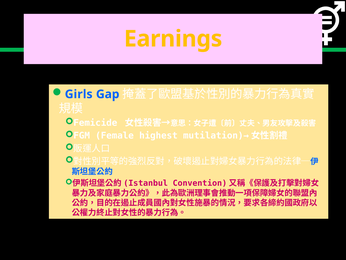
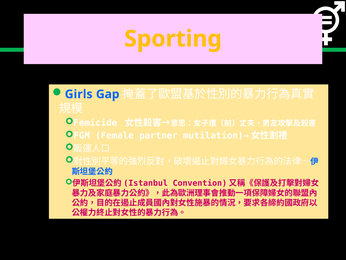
Earnings: Earnings -> Sporting (173, 39)
highest: highest -> partner (158, 135)
